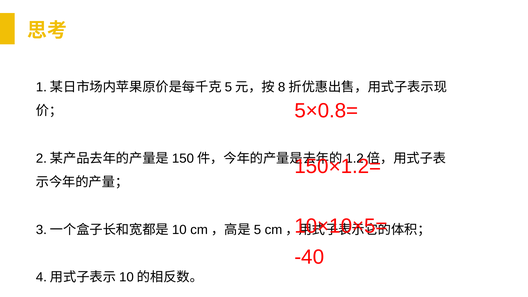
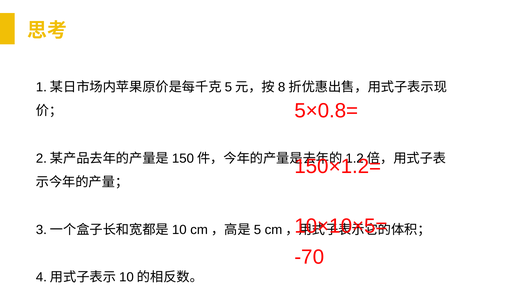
-40: -40 -> -70 (309, 257)
